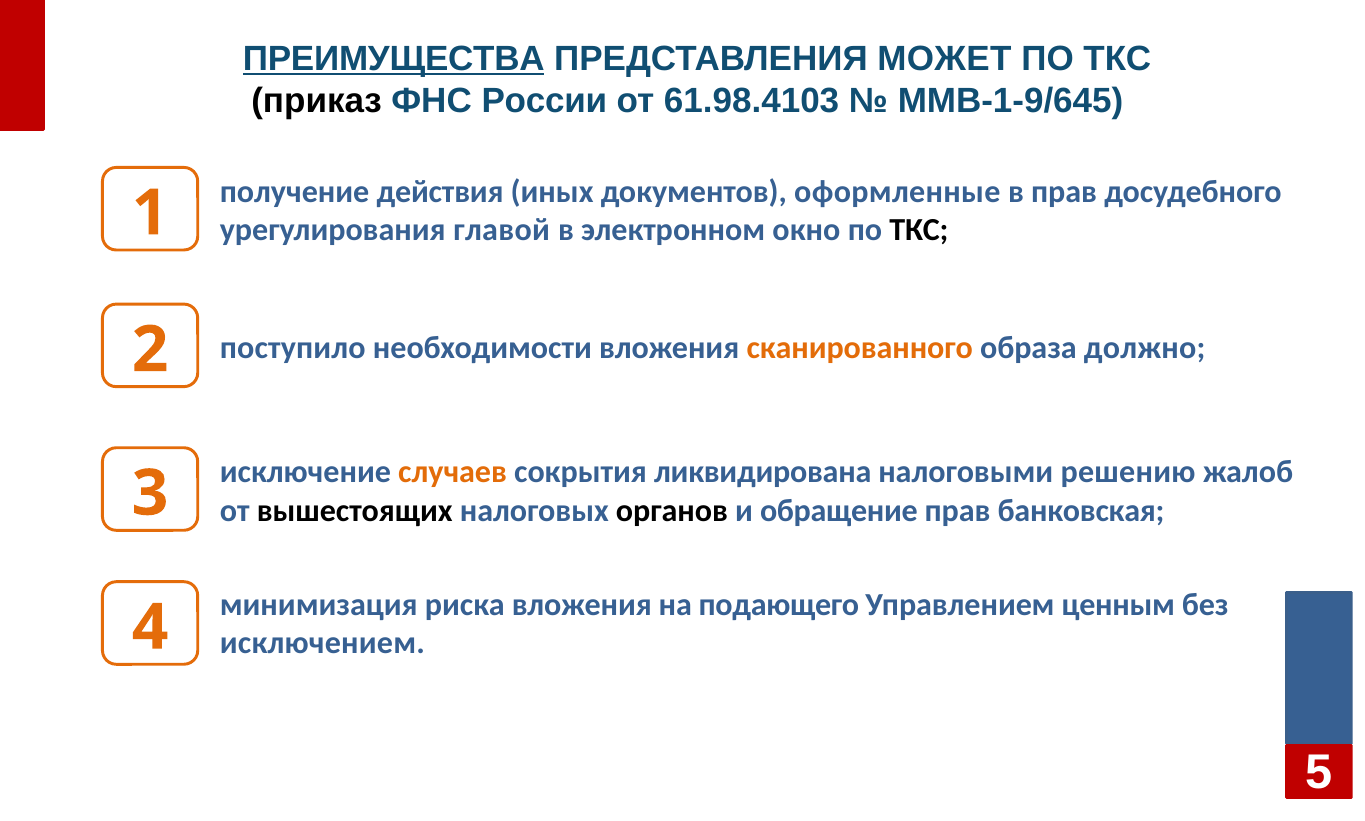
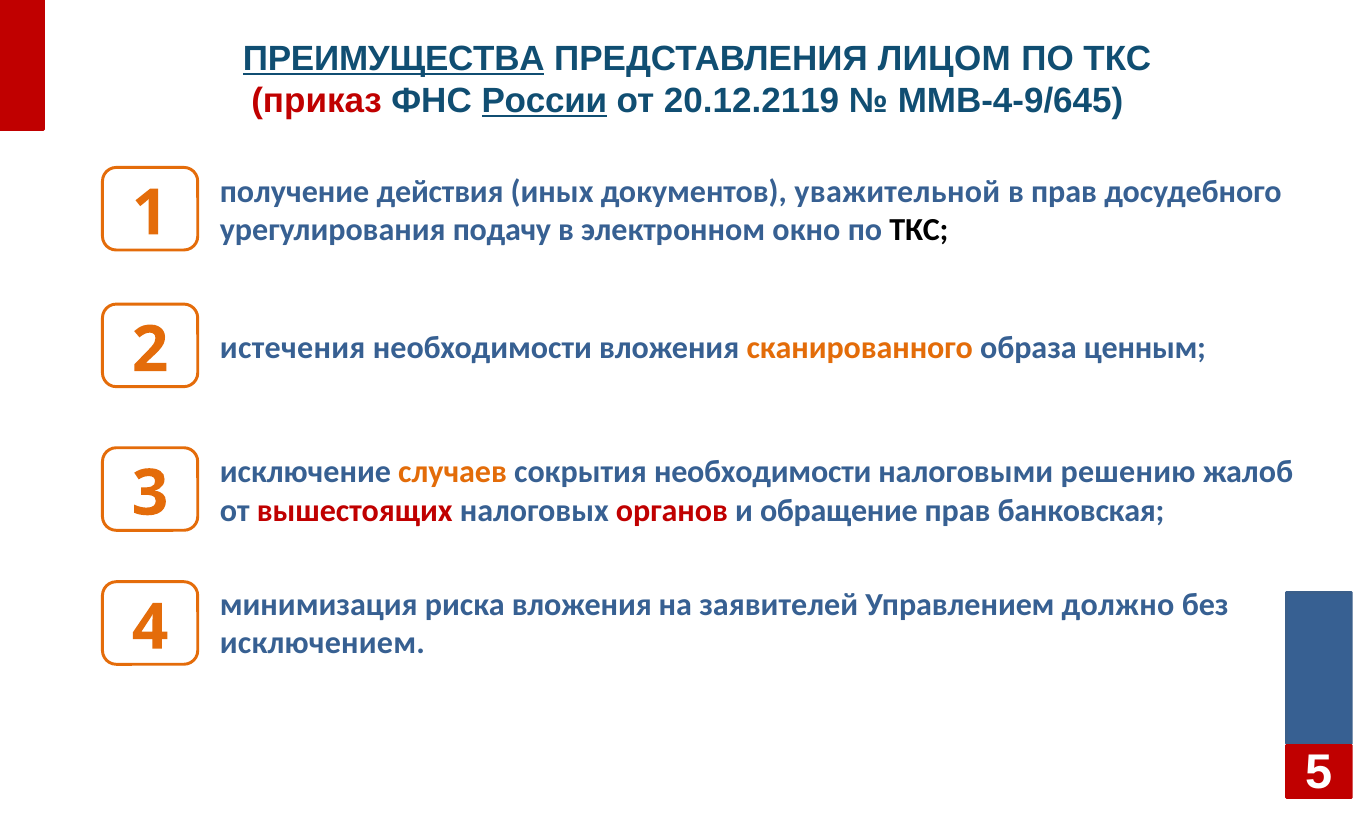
МОЖЕТ: МОЖЕТ -> ЛИЦОМ (944, 59)
приказ colour: black -> red (316, 101)
России underline: none -> present (544, 101)
61.98.4103: 61.98.4103 -> 20.12.2119 (752, 101)
ММВ-1-9/645: ММВ-1-9/645 -> ММВ-4-9/645 (1011, 101)
оформленные: оформленные -> уважительной (897, 192)
главой: главой -> подачу (502, 230)
поступило: поступило -> истечения (293, 348)
должно: должно -> ценным (1145, 348)
сокрытия ликвидирована: ликвидирована -> необходимости (763, 472)
вышестоящих colour: black -> red (355, 511)
органов colour: black -> red (672, 511)
подающего: подающего -> заявителей (779, 605)
ценным: ценным -> должно (1118, 605)
